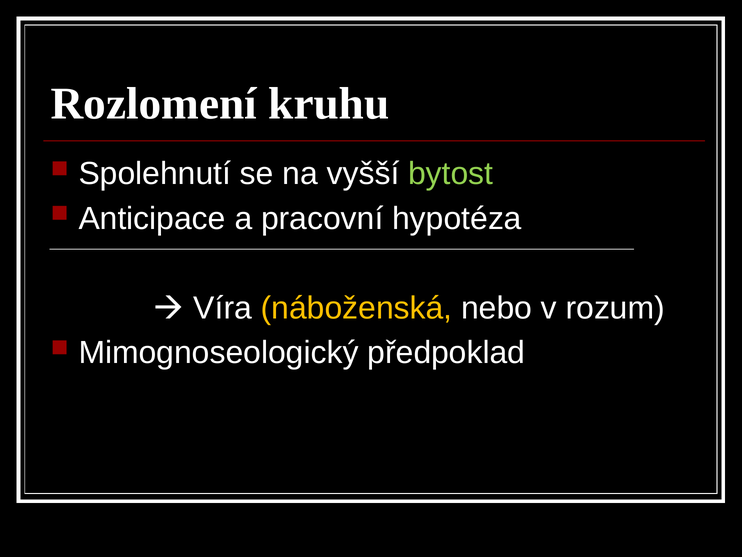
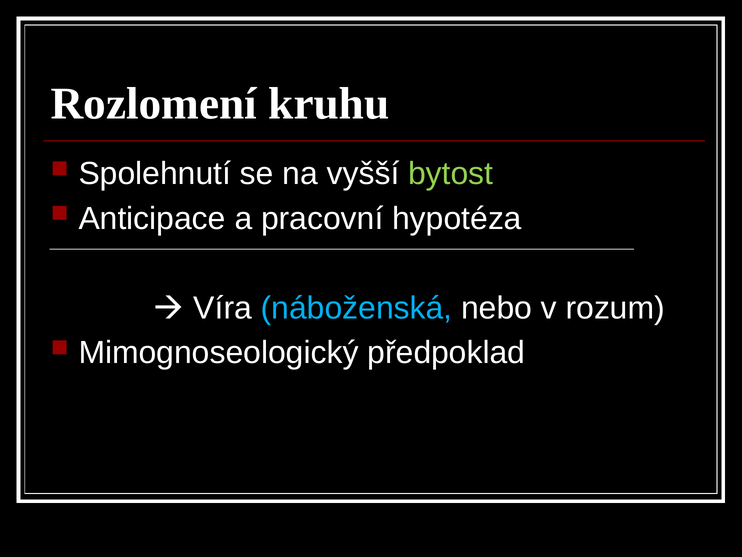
náboženská colour: yellow -> light blue (357, 308)
